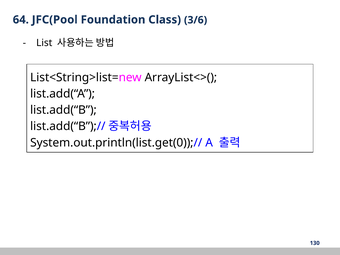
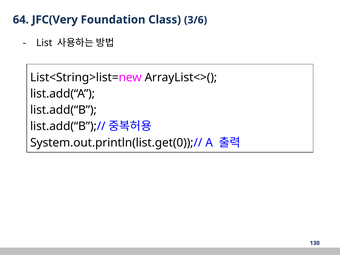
JFC(Pool: JFC(Pool -> JFC(Very (55, 20)
